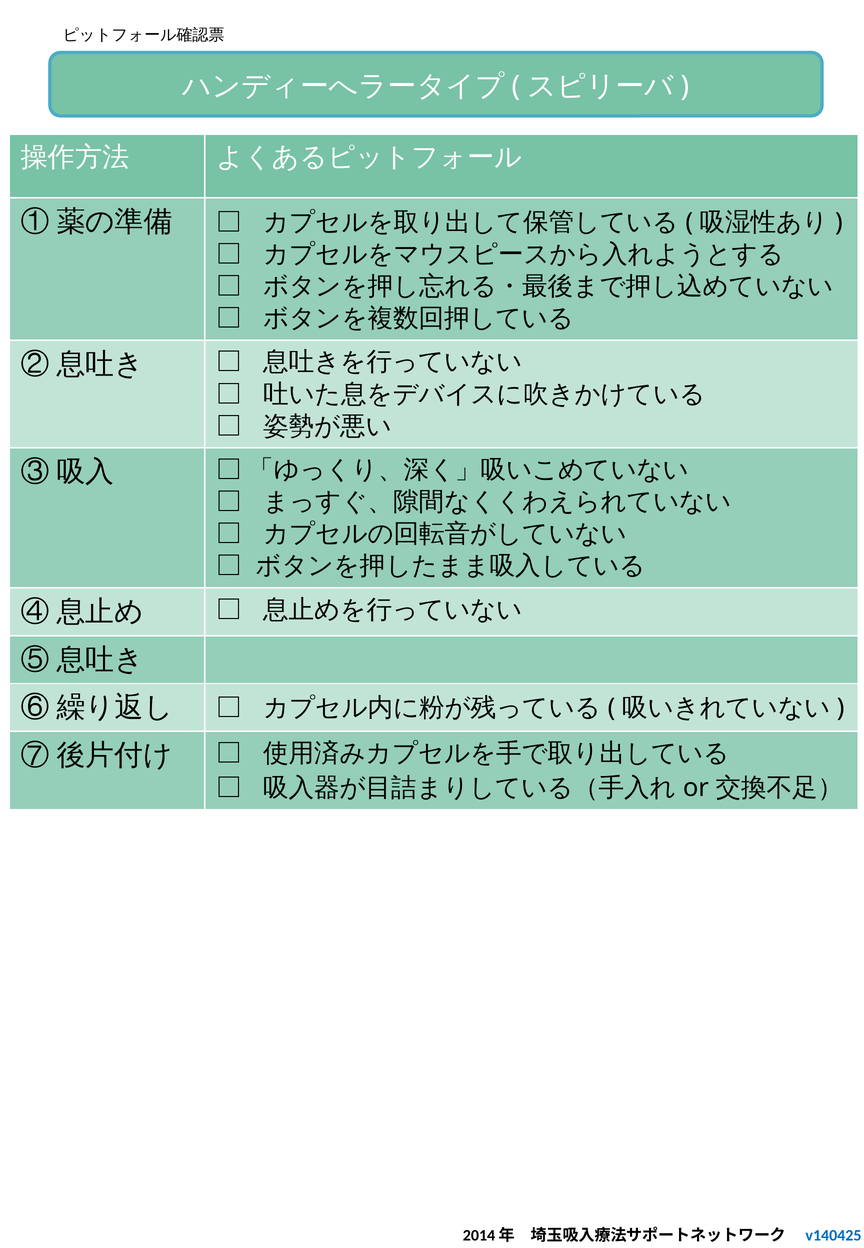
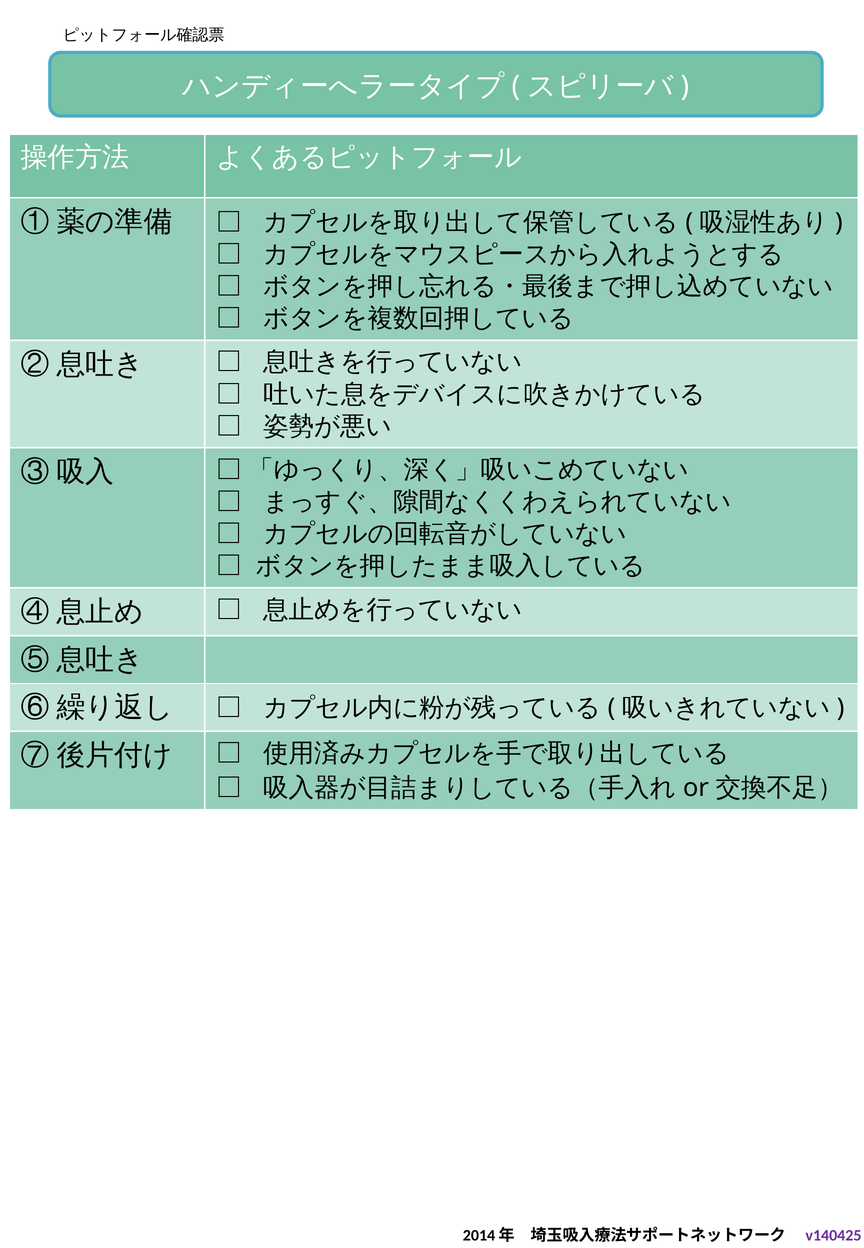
v140425 colour: blue -> purple (833, 1235)
